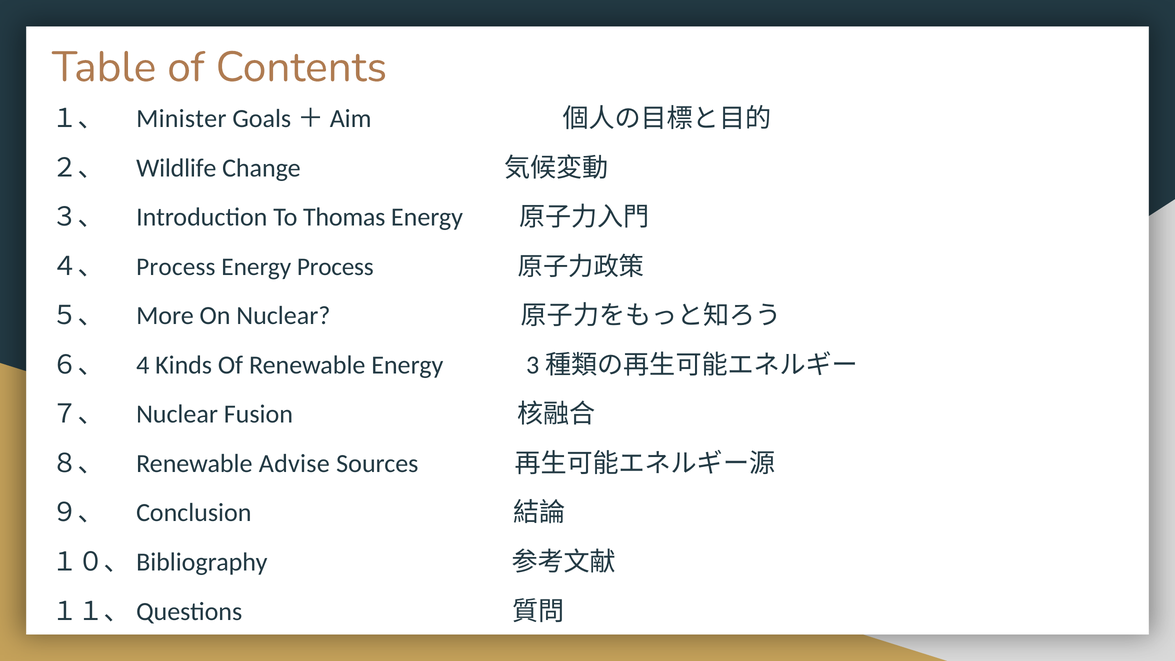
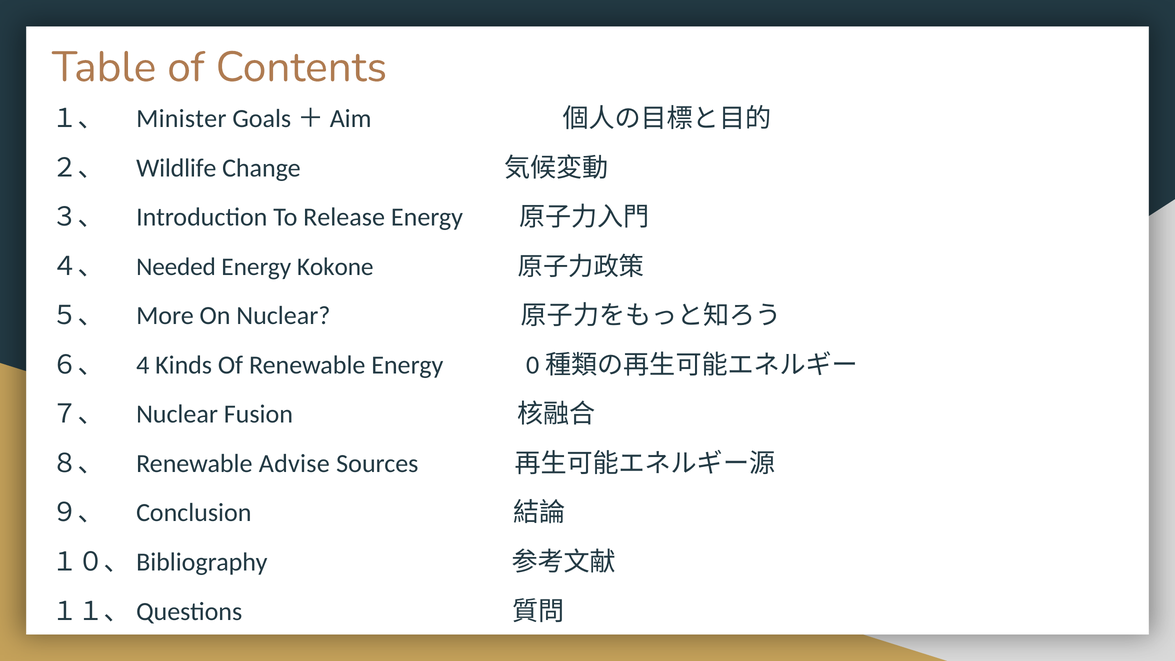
Thomas: Thomas -> Release (344, 217)
４、 Process: Process -> Needed (176, 267)
Energy Process: Process -> Kokone (335, 267)
3: 3 -> 0 (533, 365)
